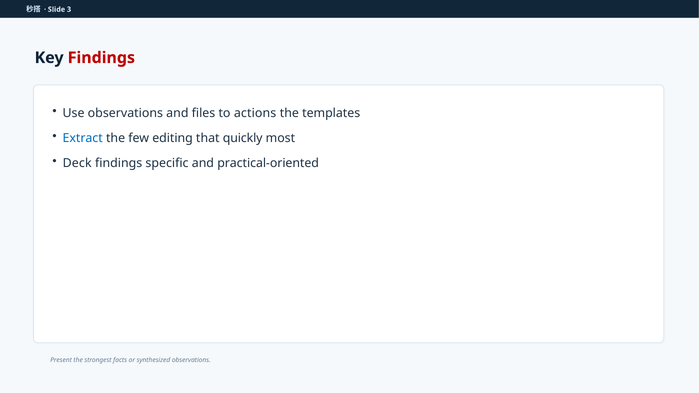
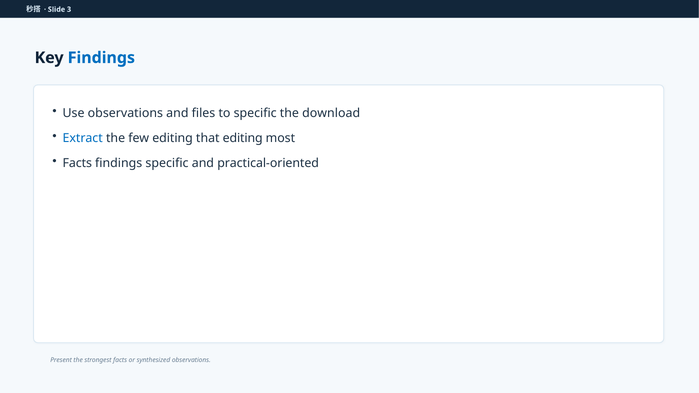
Findings colour: red -> blue (101, 58)
to actions: actions -> specific (255, 113)
templates: templates -> download (331, 113)
that quickly: quickly -> editing (243, 138)
Deck: Deck -> Facts (77, 163)
